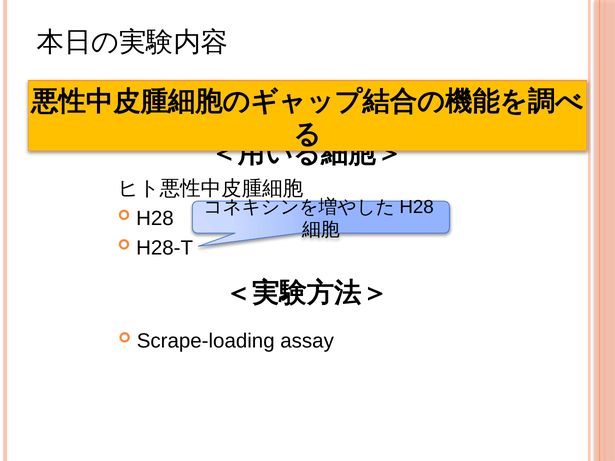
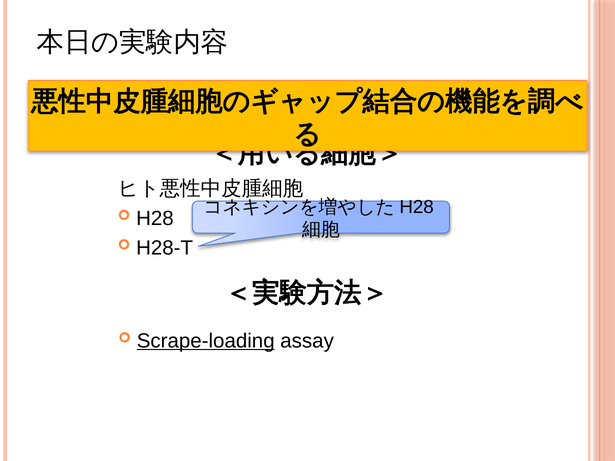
Scrape-loading underline: none -> present (206, 341)
